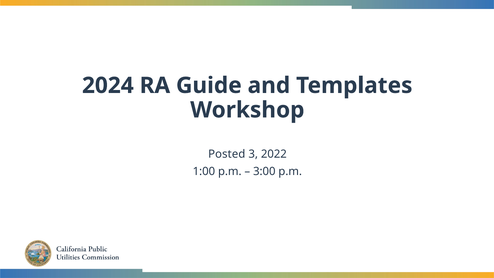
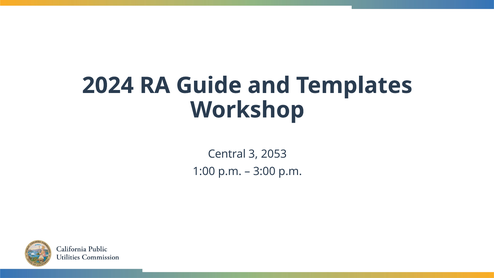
Posted: Posted -> Central (227, 154)
2022: 2022 -> 2053 (274, 154)
